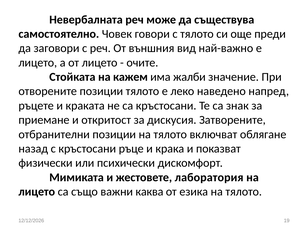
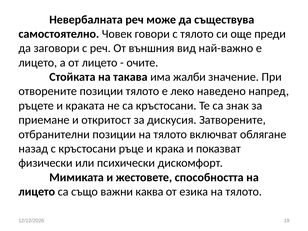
кажем: кажем -> такава (130, 77)
лаборатория: лаборатория -> способността (209, 177)
